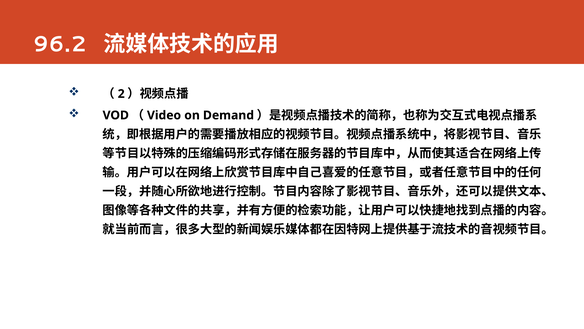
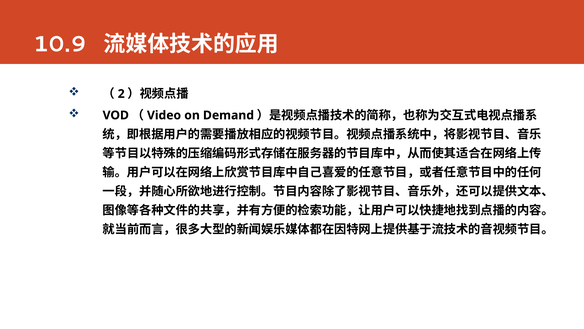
96.2: 96.2 -> 10.9 (60, 44)
